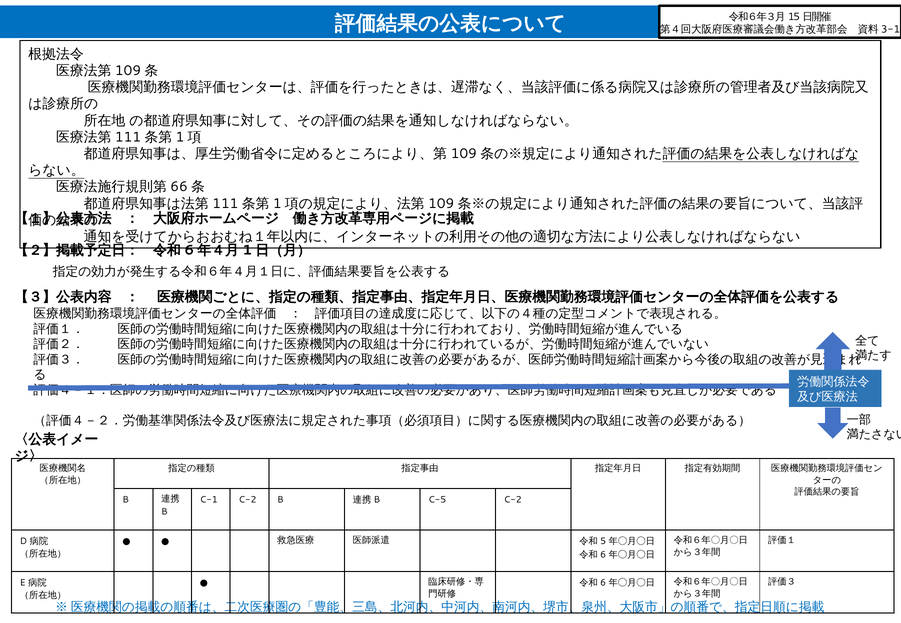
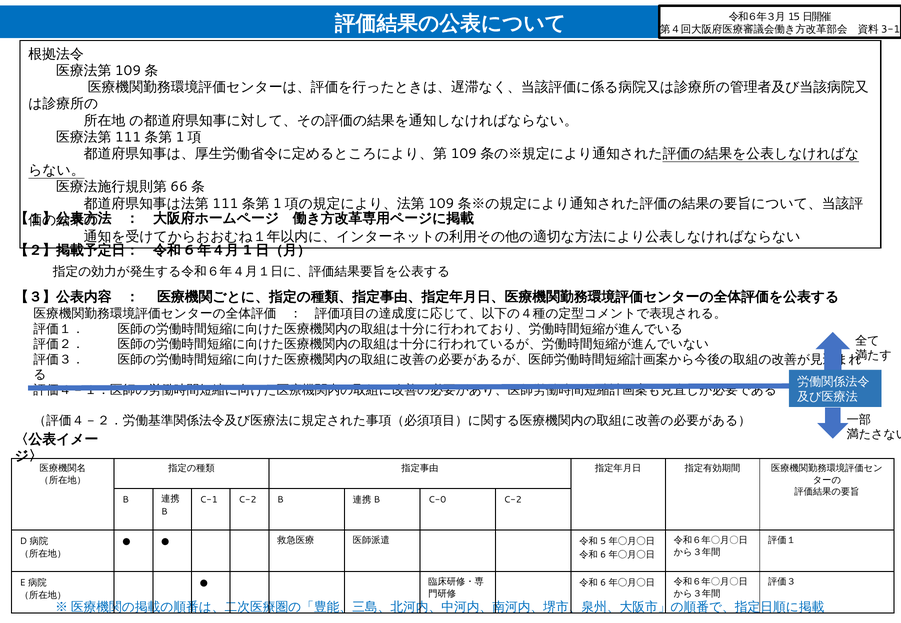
C-5: C-5 -> C-0 (437, 501)
